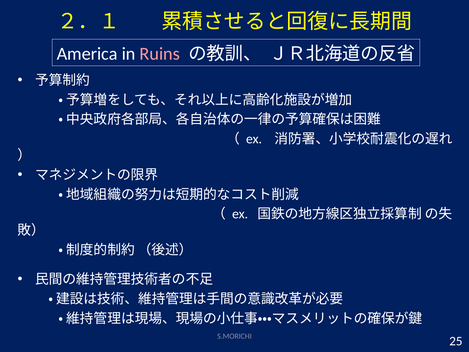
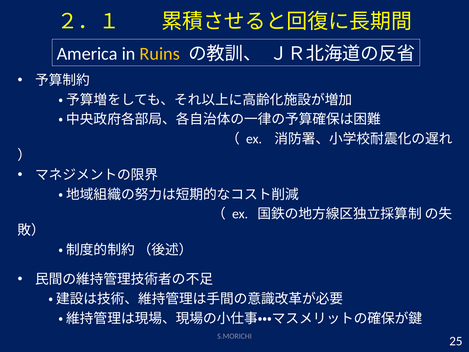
Ruins colour: pink -> yellow (160, 54)
